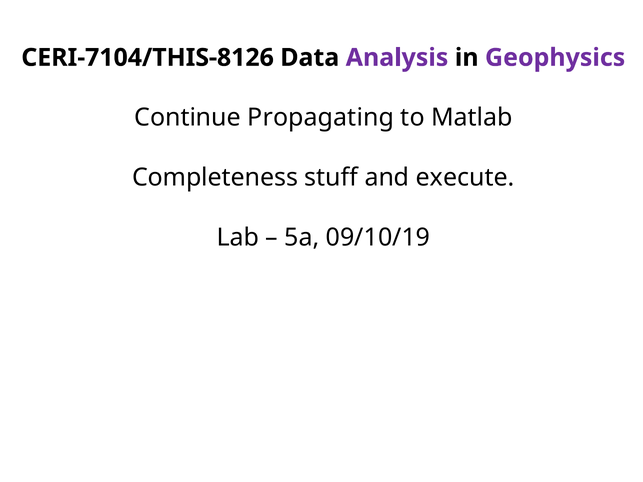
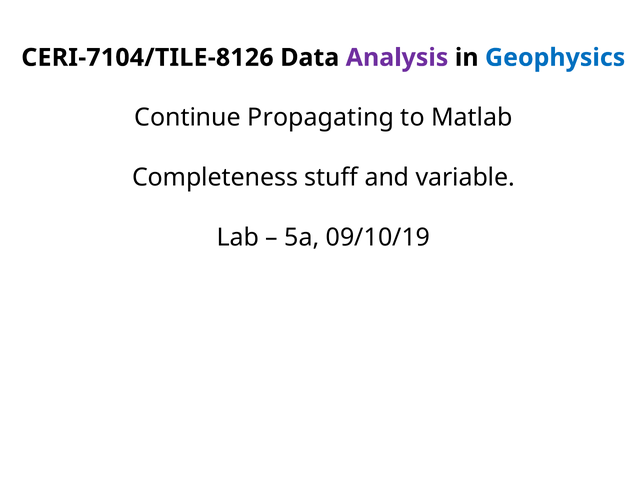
CERI-7104/THIS-8126: CERI-7104/THIS-8126 -> CERI-7104/TILE-8126 (147, 58)
Geophysics colour: purple -> blue (555, 58)
execute: execute -> variable (465, 178)
